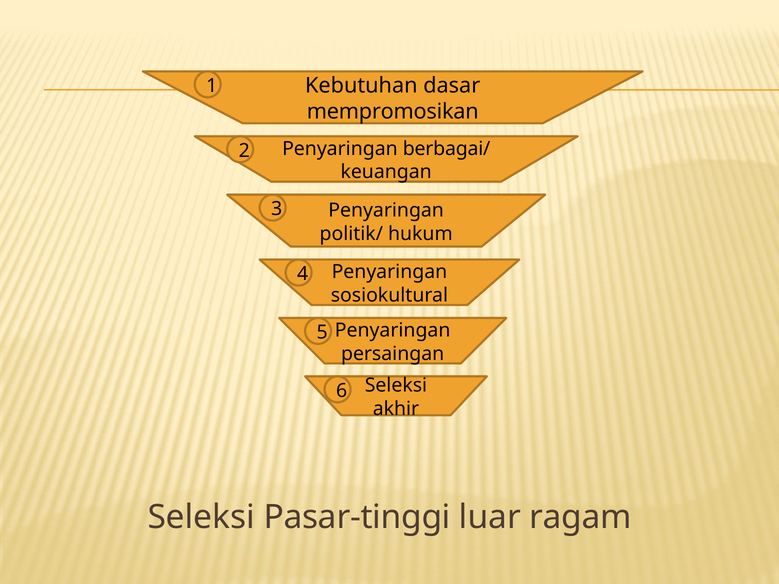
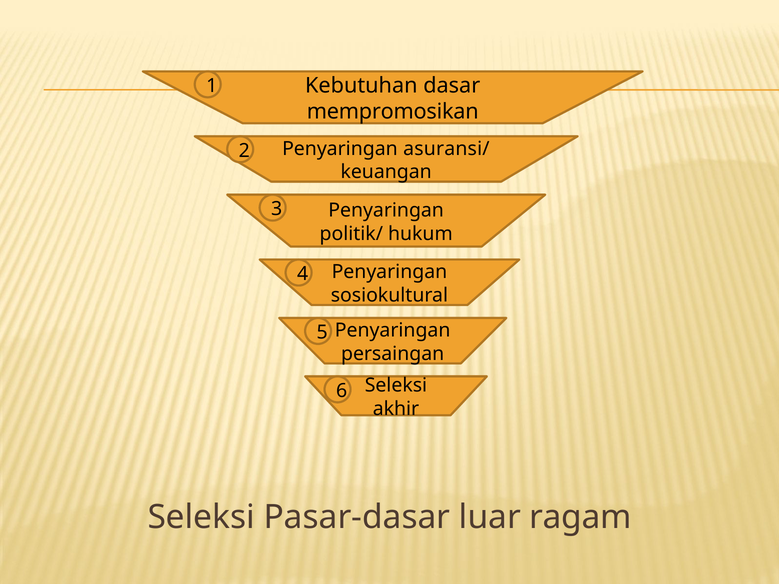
berbagai/: berbagai/ -> asuransi/ (446, 149)
Pasar-tinggi: Pasar-tinggi -> Pasar-dasar (357, 517)
